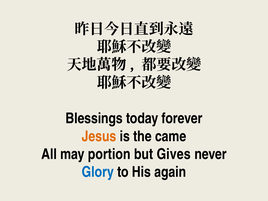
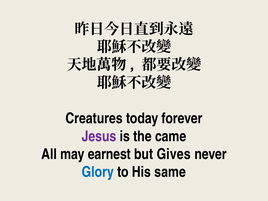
Blessings: Blessings -> Creatures (94, 118)
Jesus colour: orange -> purple (99, 136)
portion: portion -> earnest (109, 154)
again: again -> same (170, 172)
